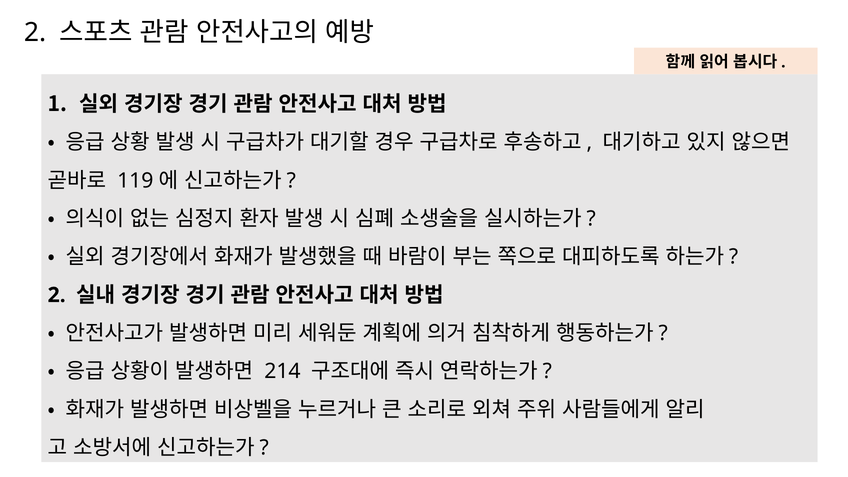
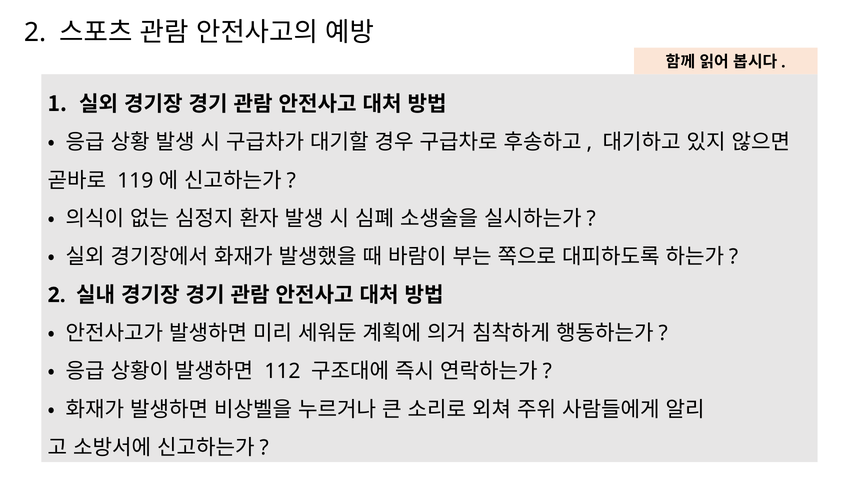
214: 214 -> 112 (282, 371)
